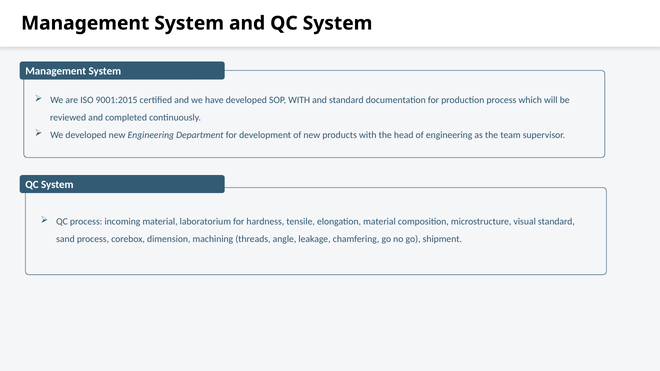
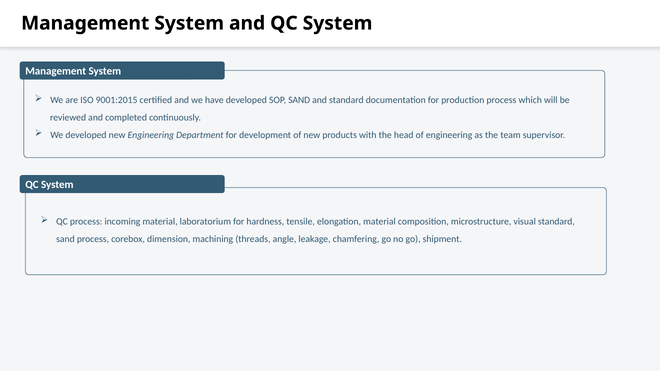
SOP WITH: WITH -> SAND (299, 100)
